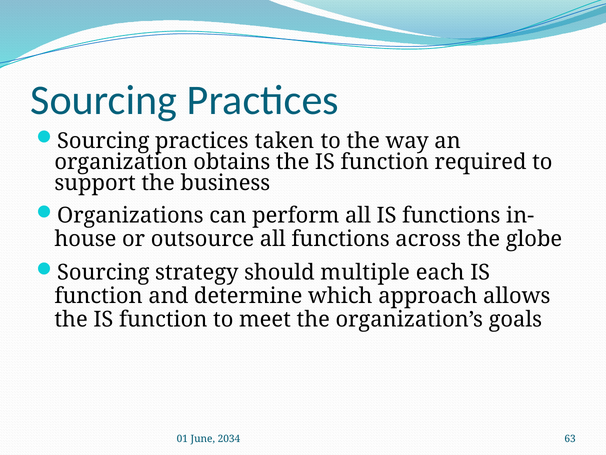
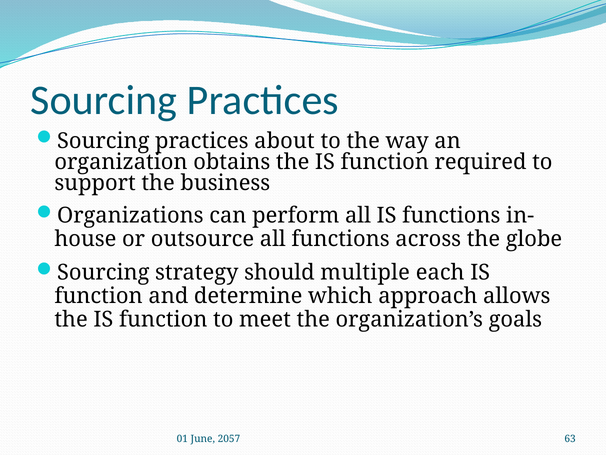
taken: taken -> about (284, 141)
2034: 2034 -> 2057 (229, 438)
